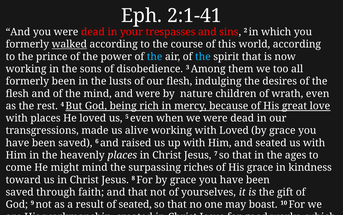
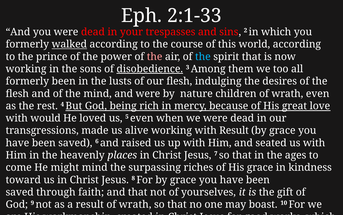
2:1-41: 2:1-41 -> 2:1-33 (194, 16)
the colour: light blue -> pink (155, 56)
disobedience underline: none -> present (150, 69)
with places: places -> would (46, 118)
with Loved: Loved -> Result (234, 130)
result of seated: seated -> wrath (135, 204)
